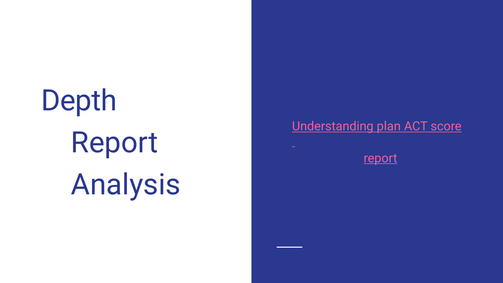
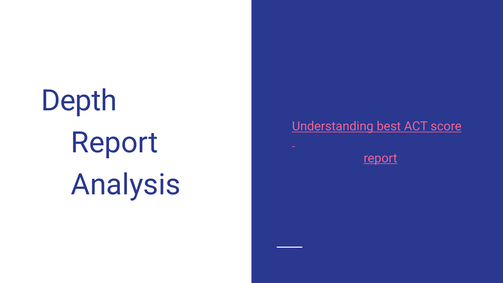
plan: plan -> best (389, 126)
